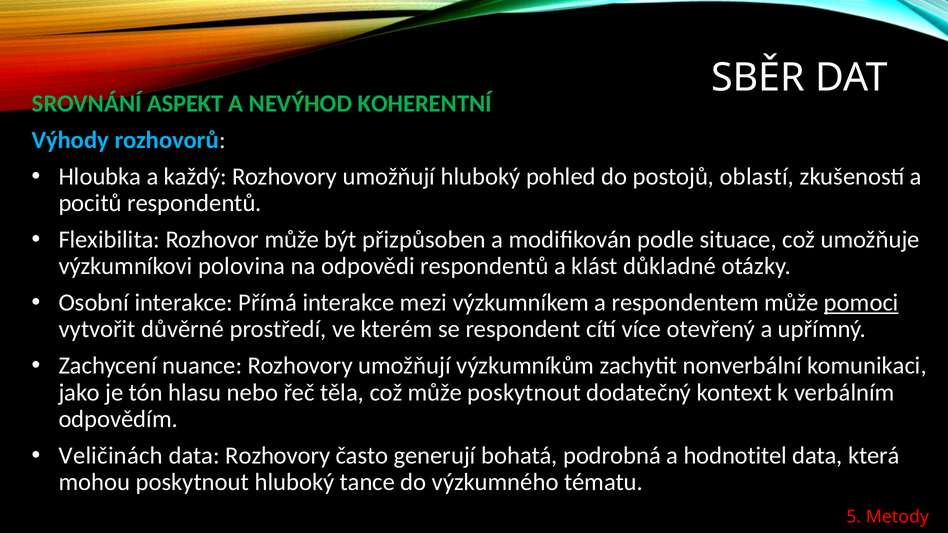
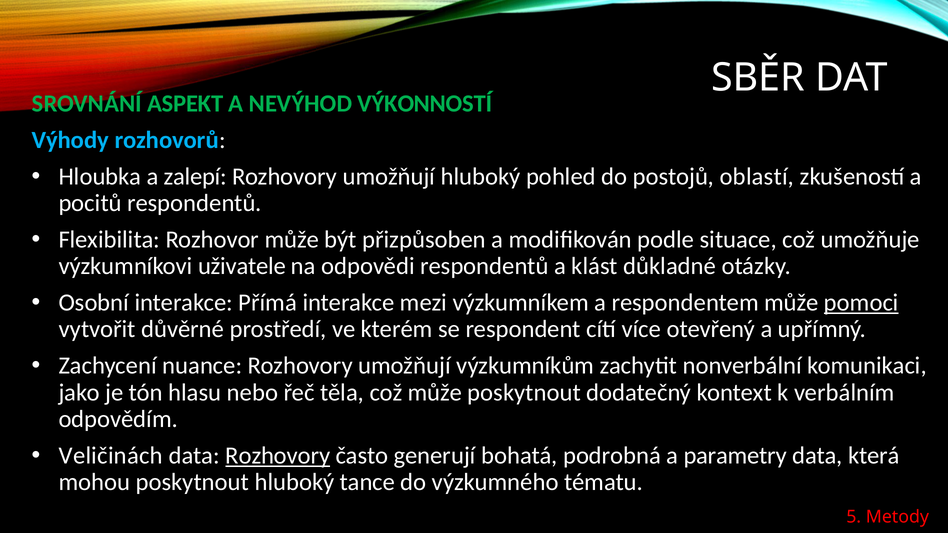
KOHERENTNÍ: KOHERENTNÍ -> VÝKONNOSTÍ (425, 103)
každý: každý -> zalepí (195, 176)
polovina: polovina -> uživatele (242, 266)
Rozhovory underline: none -> present (278, 456)
hodnotitel: hodnotitel -> parametry (735, 456)
